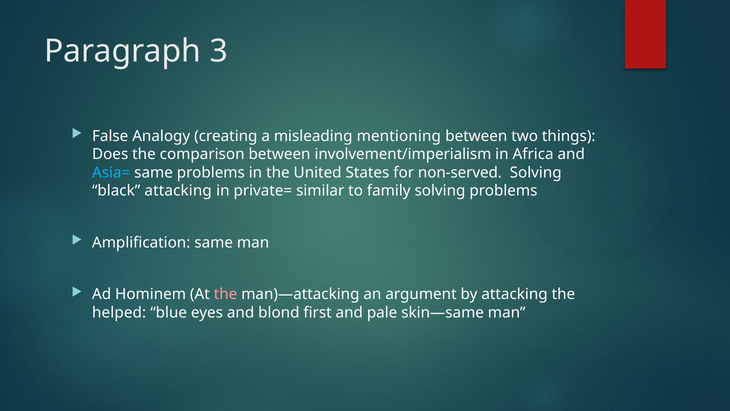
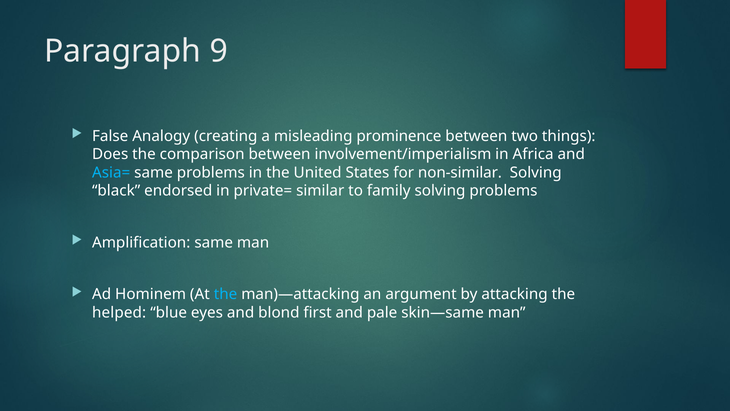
3: 3 -> 9 (219, 51)
mentioning: mentioning -> prominence (399, 136)
non-served: non-served -> non-similar (460, 172)
black attacking: attacking -> endorsed (178, 191)
the colour: pink -> light blue (226, 294)
